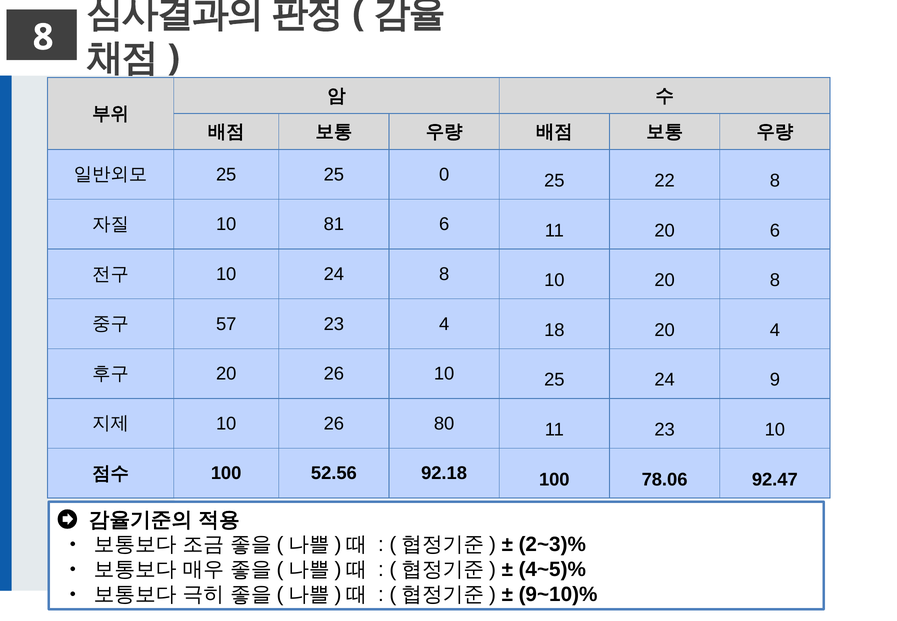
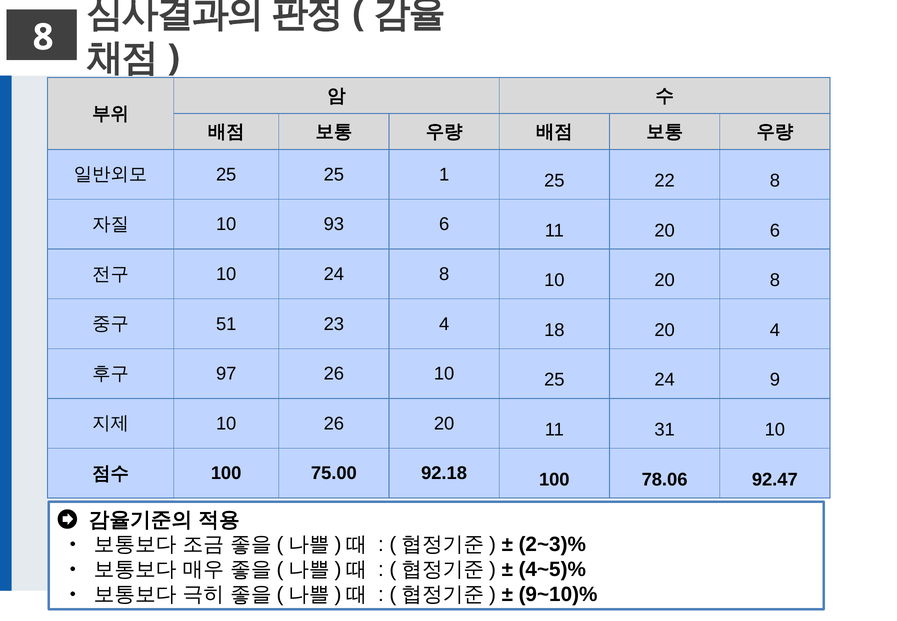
0: 0 -> 1 (444, 175)
81: 81 -> 93 (334, 224)
57: 57 -> 51 (226, 324)
20: 20 -> 97 (226, 374)
26 80: 80 -> 20 (444, 424)
11 23: 23 -> 31 (665, 430)
52.56: 52.56 -> 75.00 (334, 473)
